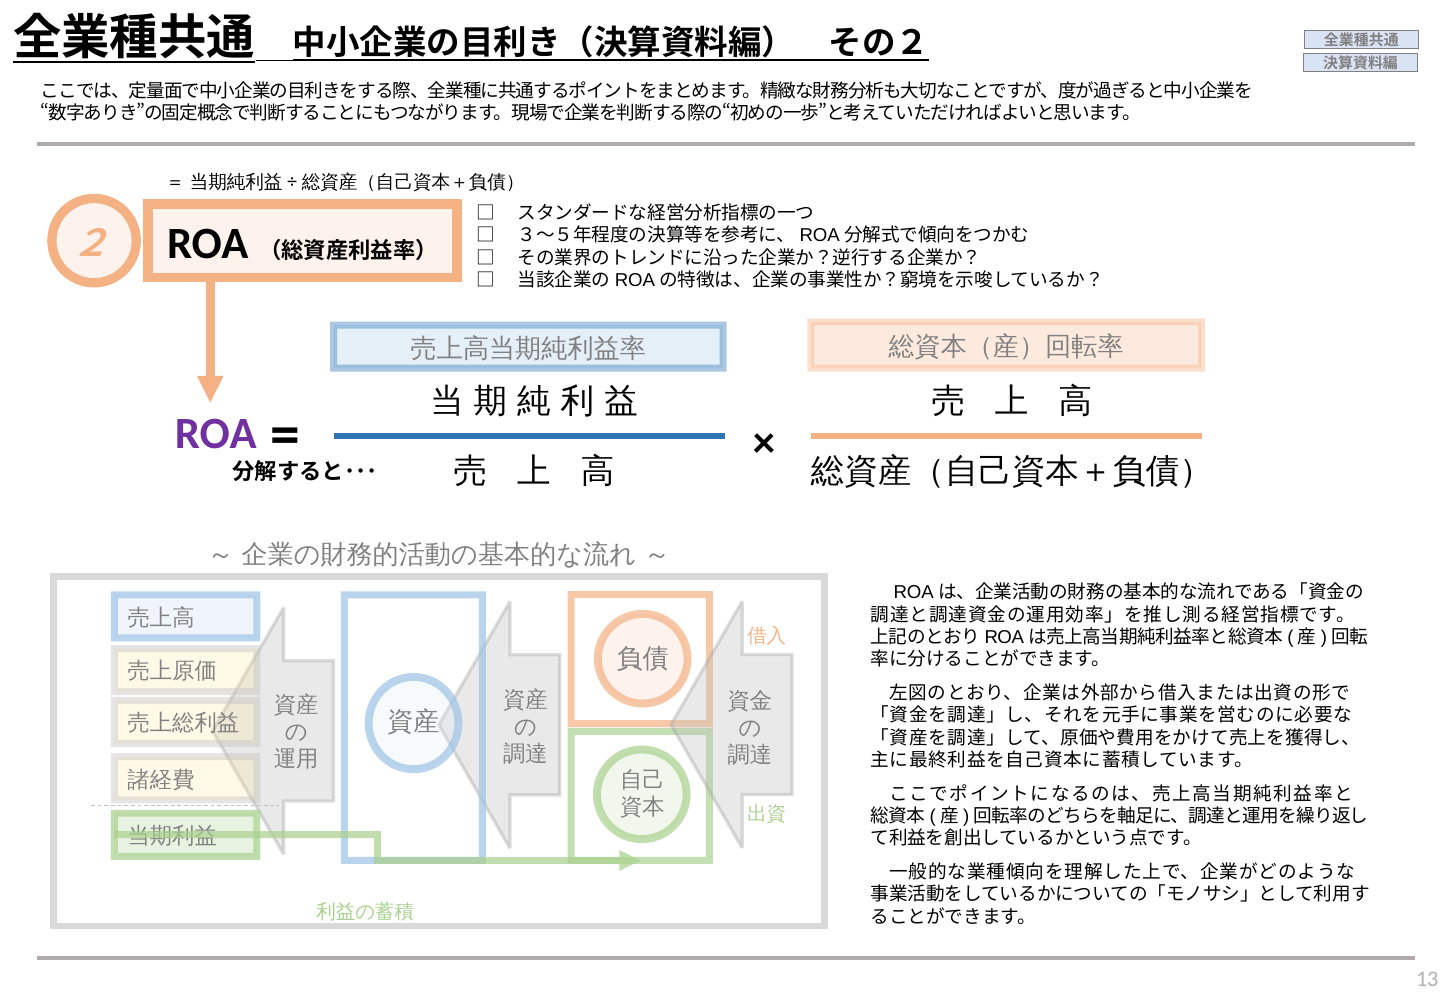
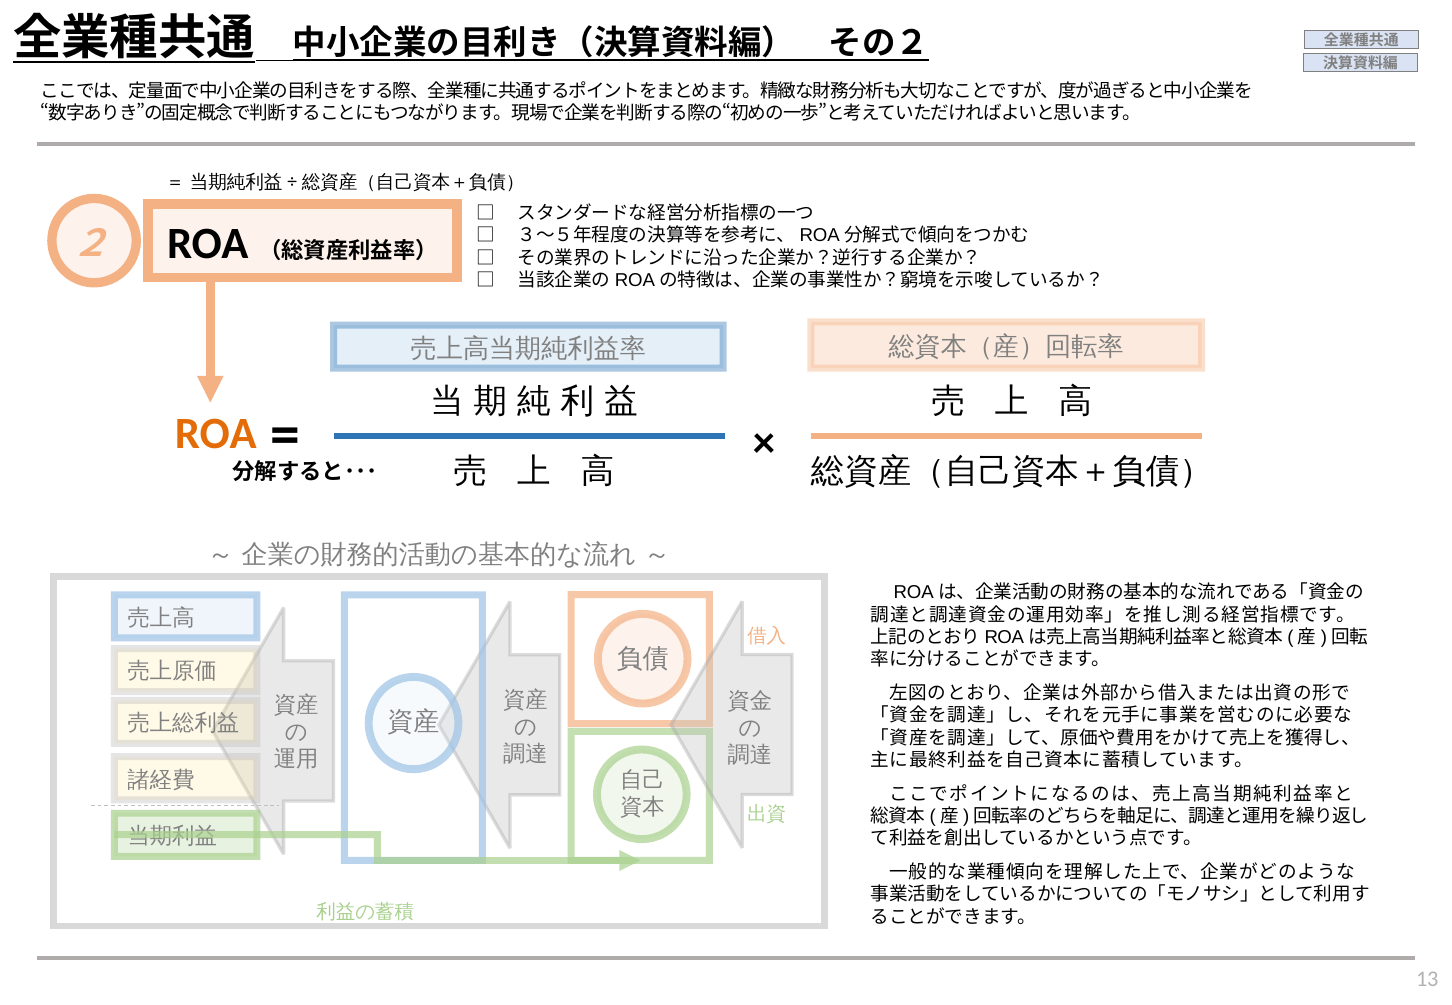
ROA colour: purple -> orange (216, 434)
